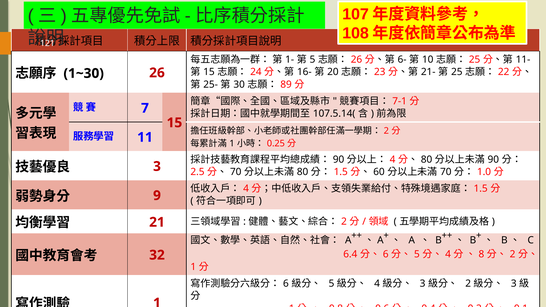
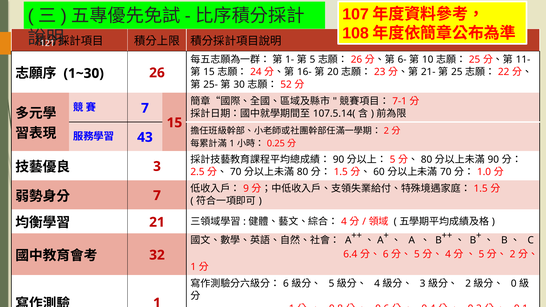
89: 89 -> 52 (286, 85)
11: 11 -> 43 (145, 137)
4: 4 -> 5 (393, 159)
4: 4 -> 9 (246, 189)
9: 9 -> 7 (157, 196)
2: 2 -> 4 (344, 222)
8: 8 -> 5 (481, 254)
3: 3 -> 0 (514, 284)
